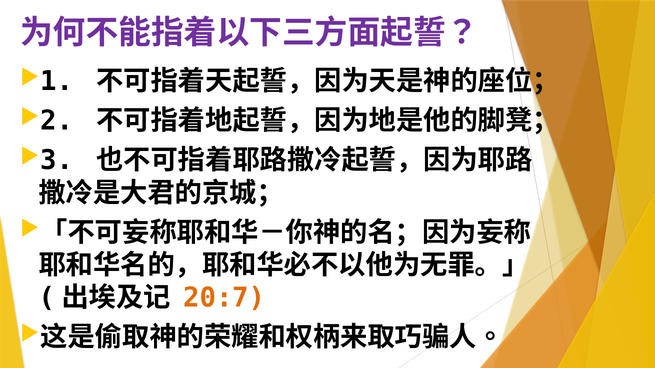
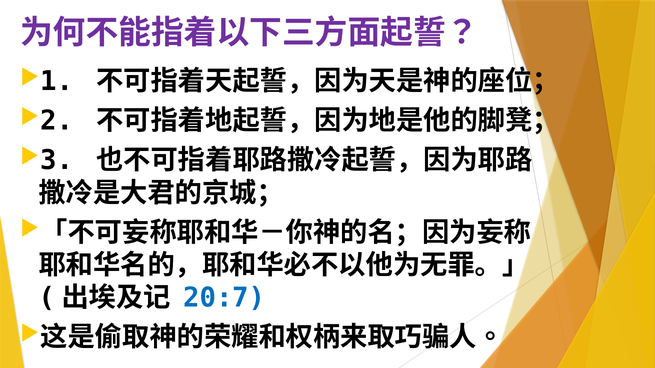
20:7 colour: orange -> blue (224, 298)
